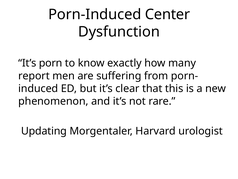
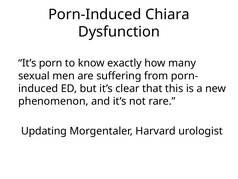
Center: Center -> Chiara (167, 14)
report: report -> sexual (34, 76)
